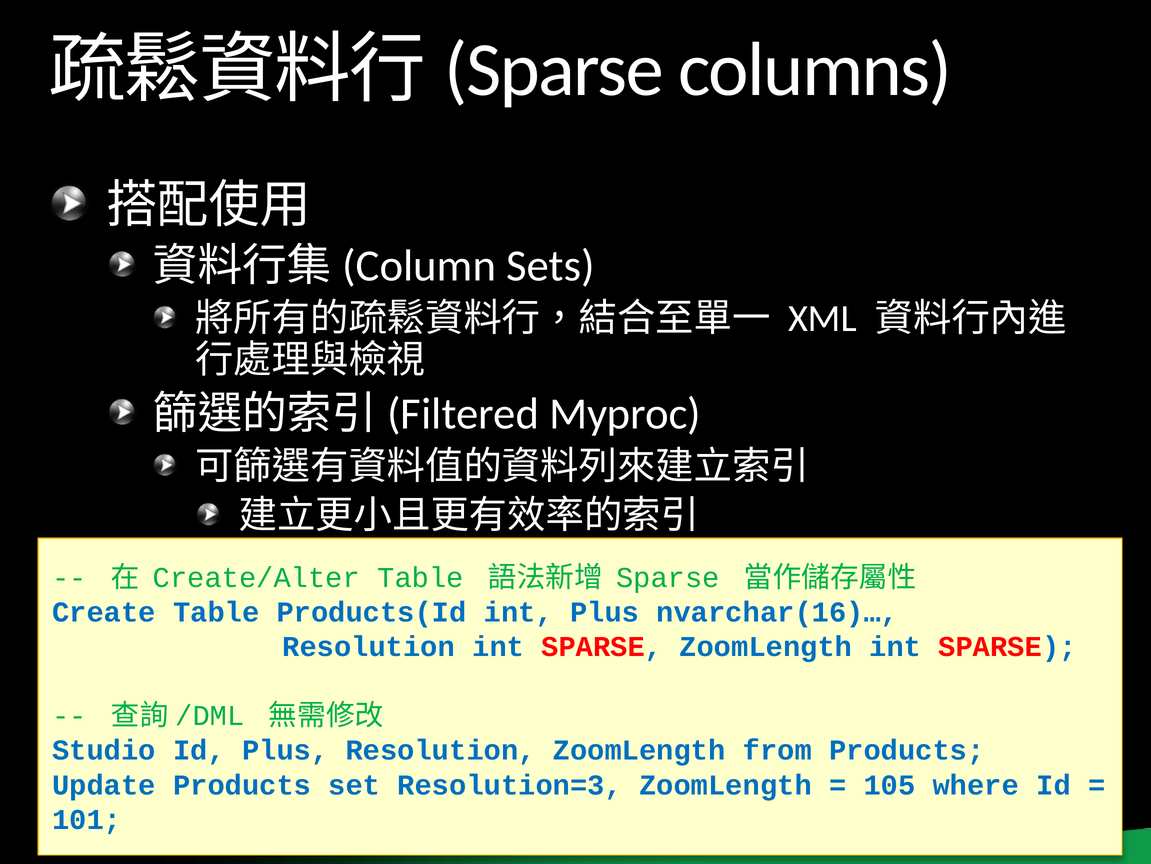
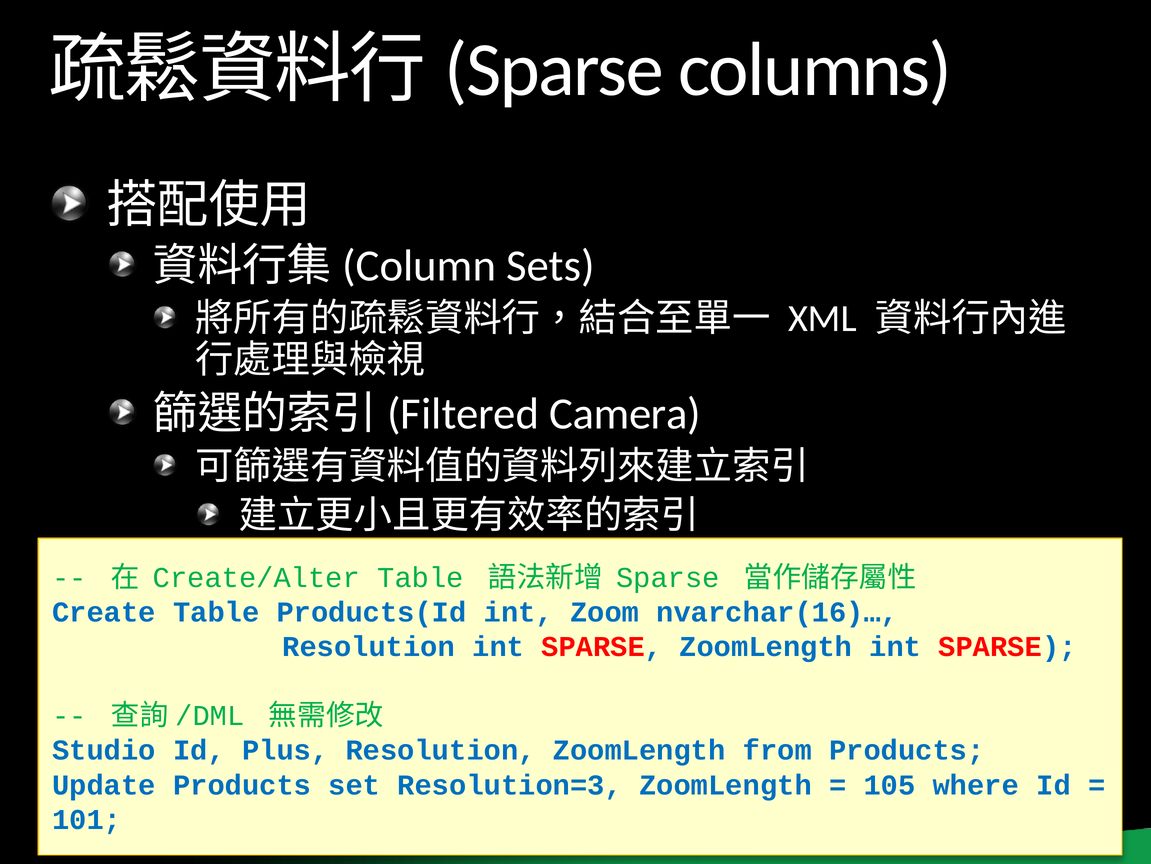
Myproc: Myproc -> Camera (625, 414)
int Plus: Plus -> Zoom (605, 612)
